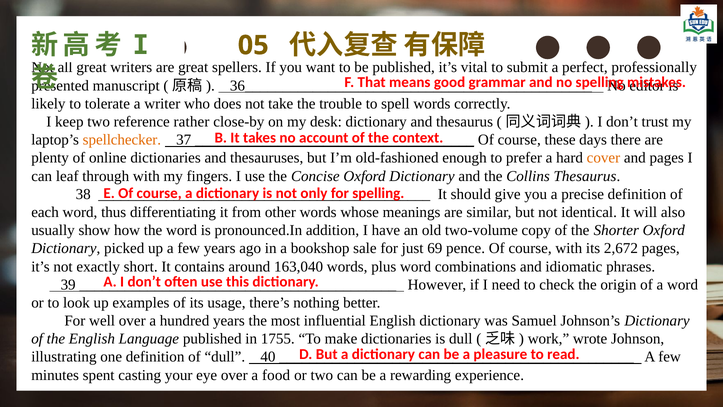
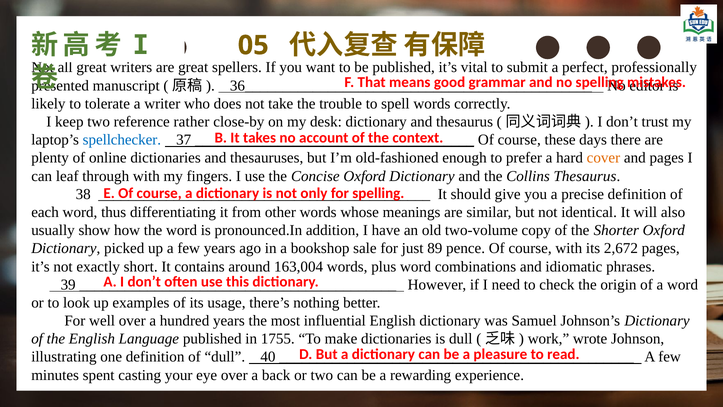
spellchecker colour: orange -> blue (122, 140)
69: 69 -> 89 (435, 248)
163,040: 163,040 -> 163,004 (299, 266)
food: food -> back (276, 375)
